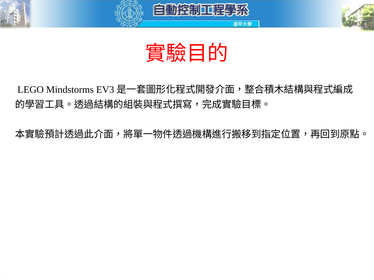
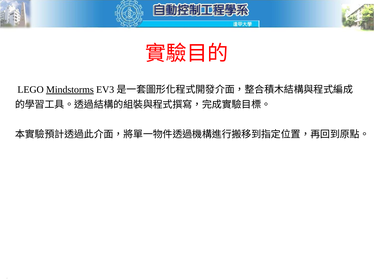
Mindstorms underline: none -> present (70, 90)
